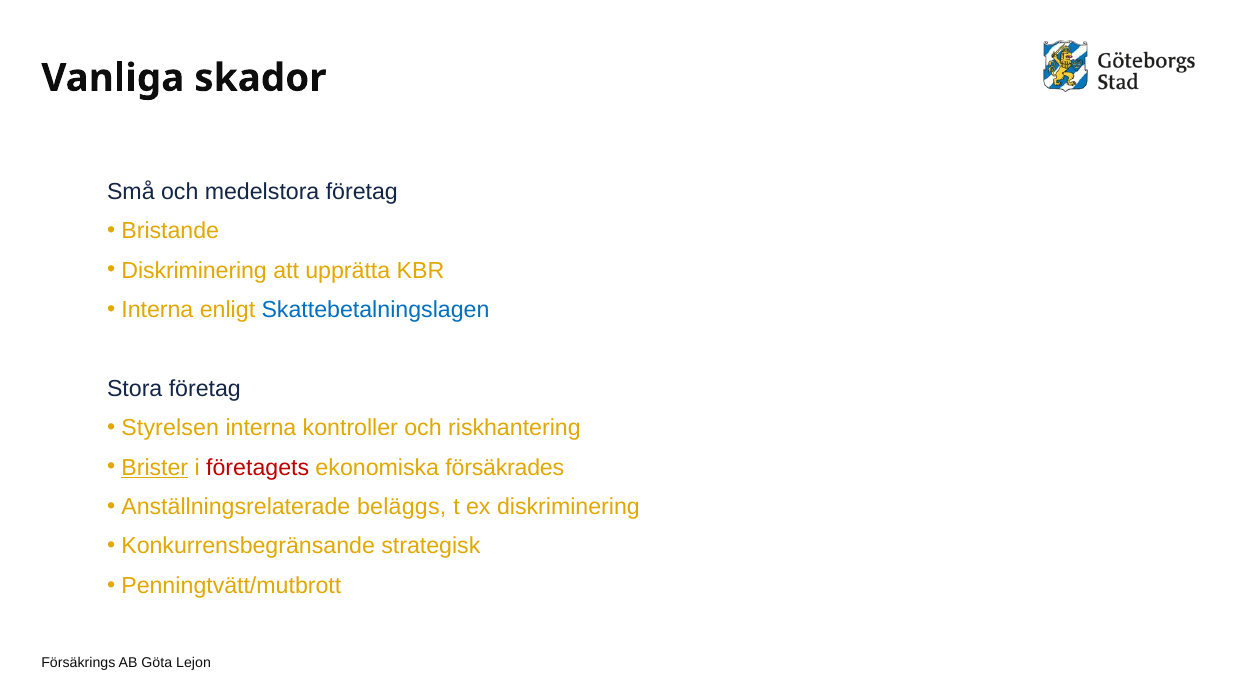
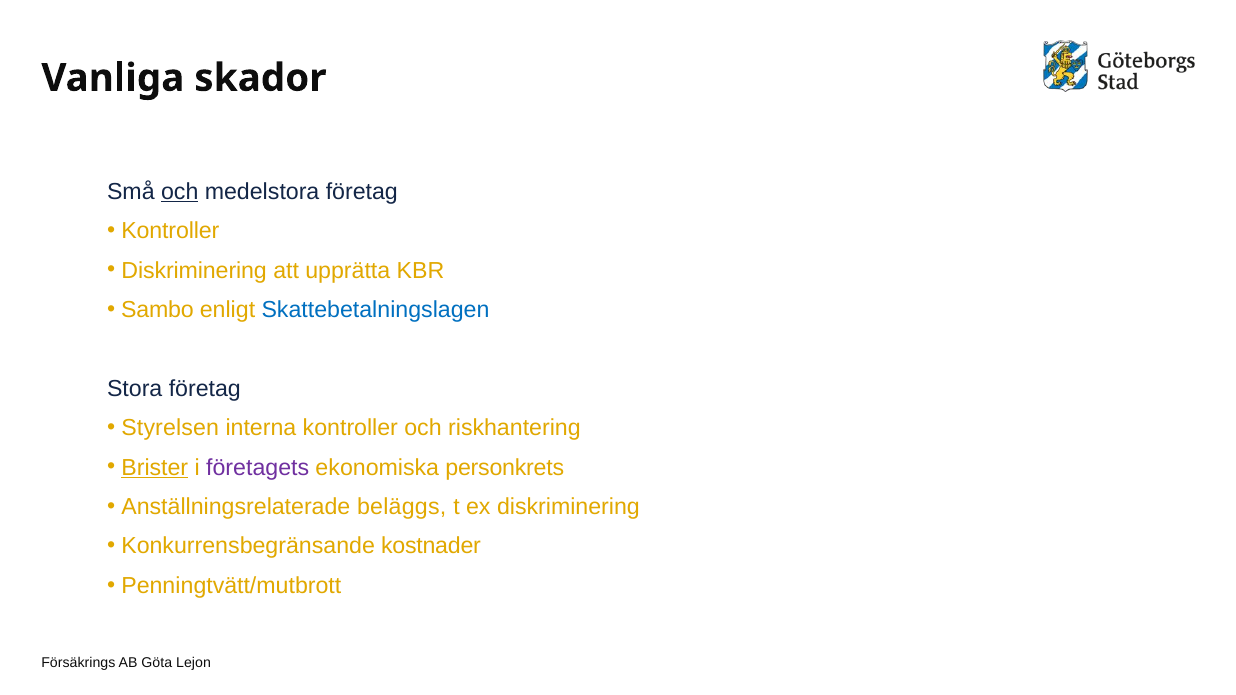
och underline: none -> present (180, 192)
Bristande: Bristande -> Kontroller (170, 231)
Interna: Interna -> Sambo (157, 310)
företagets colour: red -> purple (258, 468)
försäkrades: försäkrades -> personkrets (505, 468)
strategisk: strategisk -> kostnader (431, 547)
